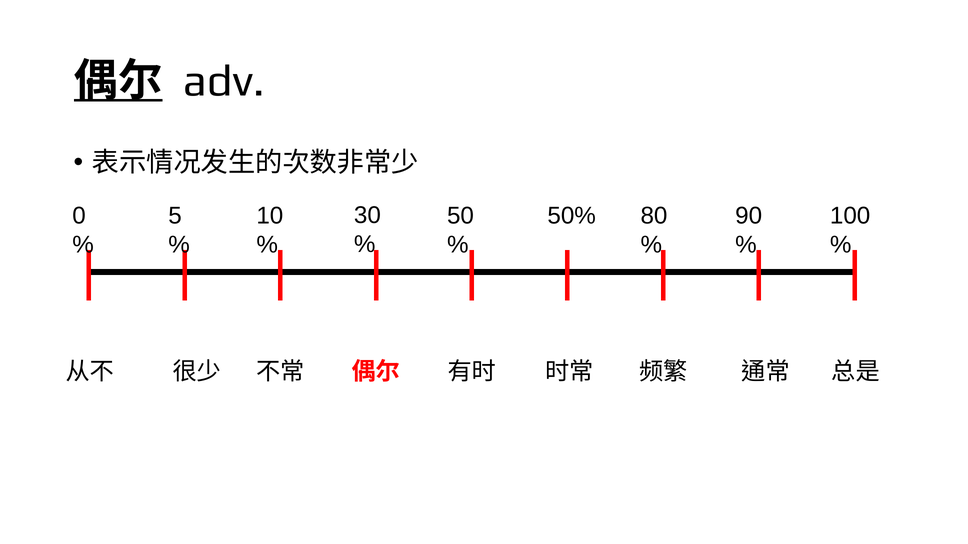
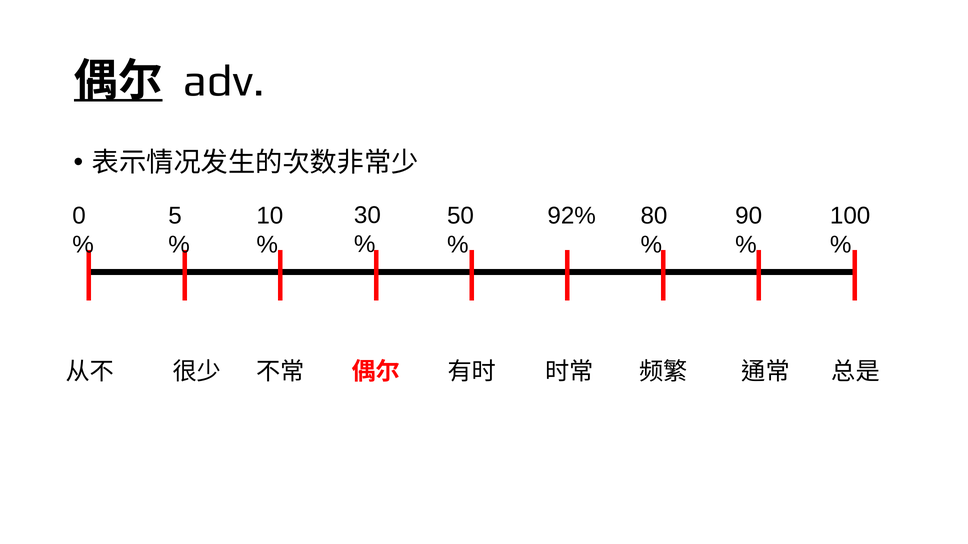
50%: 50% -> 92% (572, 216)
